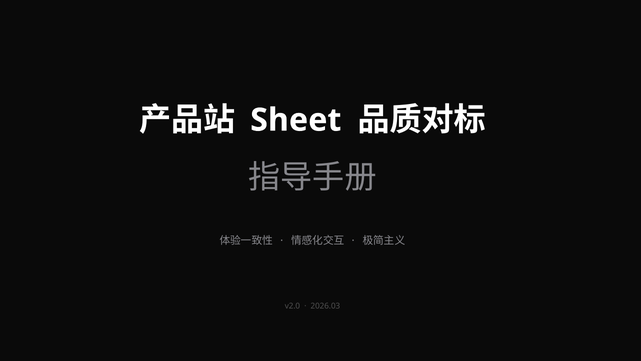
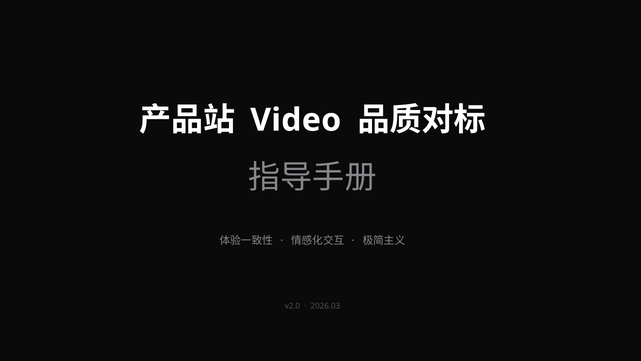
Sheet: Sheet -> Video (296, 120)
